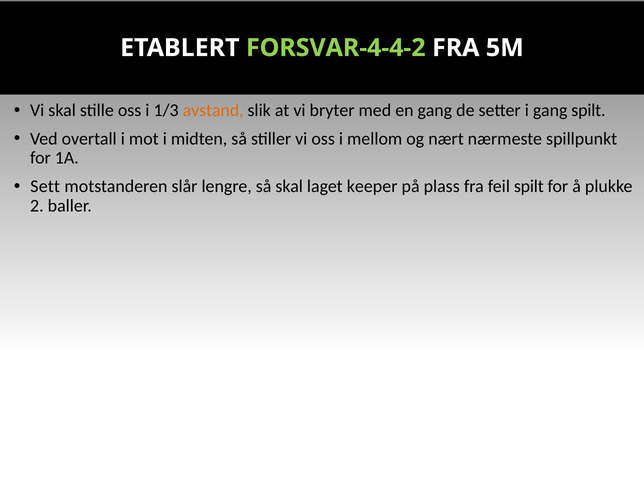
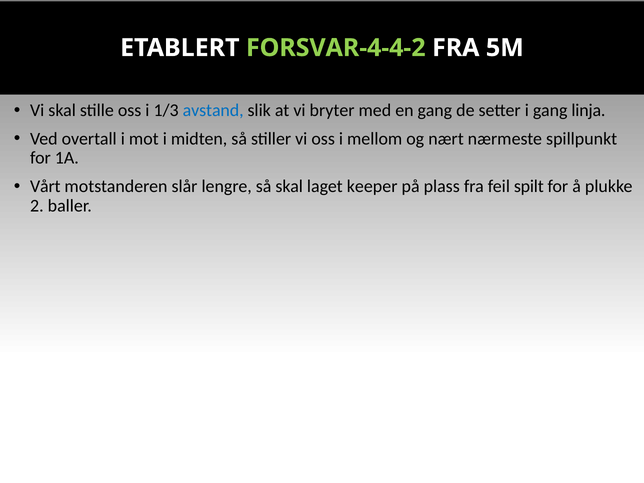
avstand colour: orange -> blue (213, 110)
gang spilt: spilt -> linja (588, 110)
Sett: Sett -> Vårt (45, 186)
